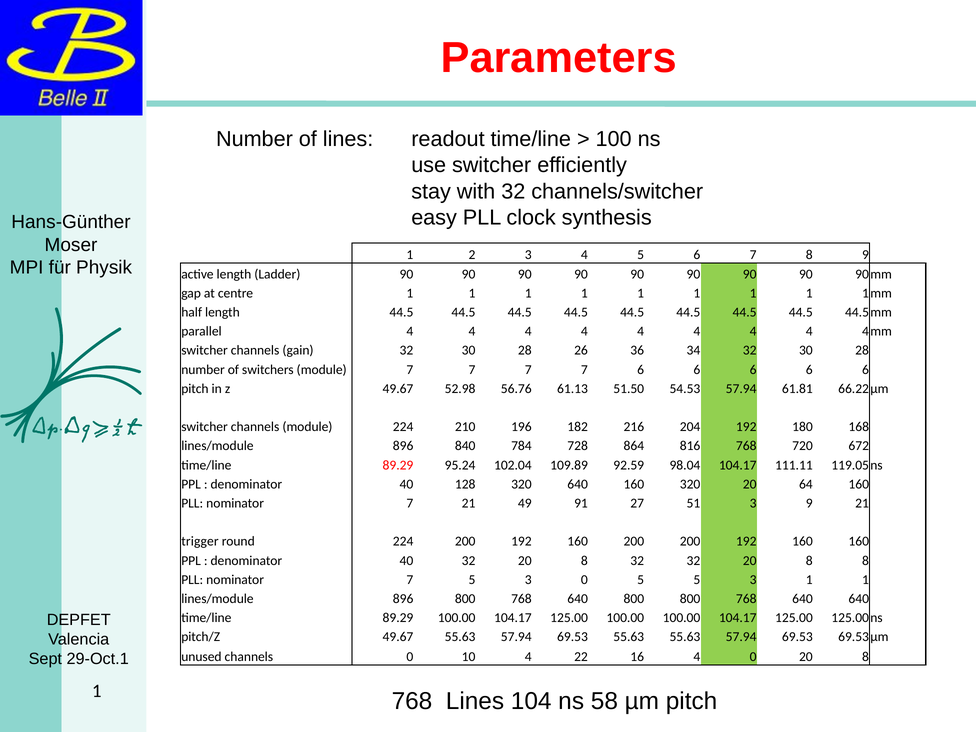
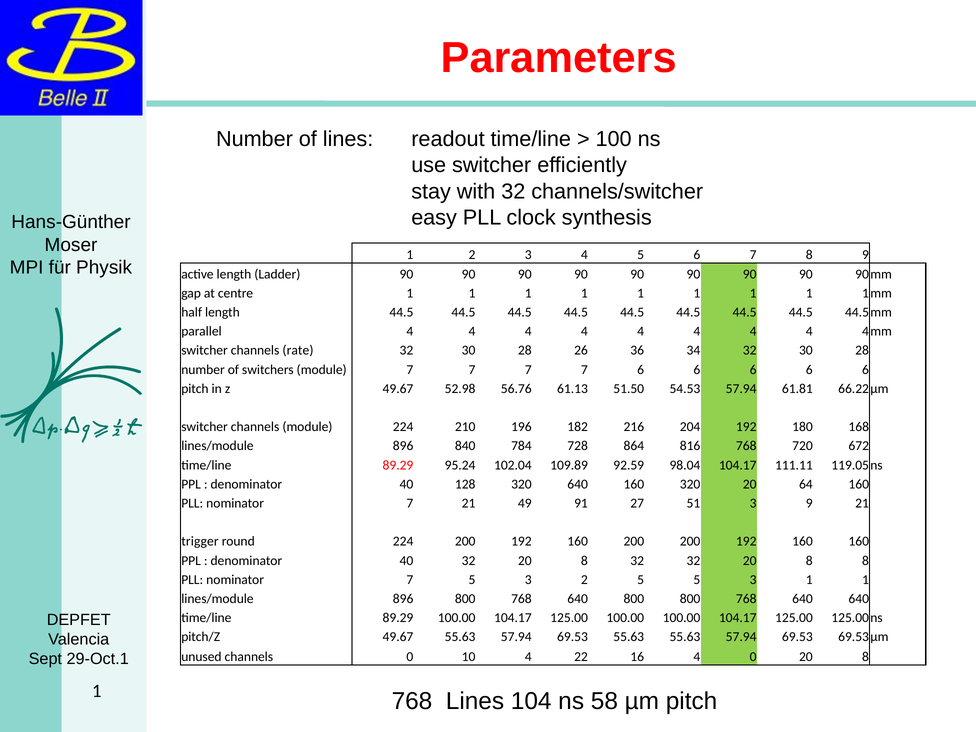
gain: gain -> rate (298, 350)
3 0: 0 -> 2 (584, 580)
